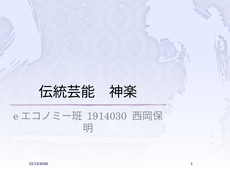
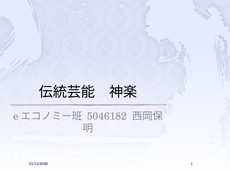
1914030: 1914030 -> 5046182 (107, 117)
